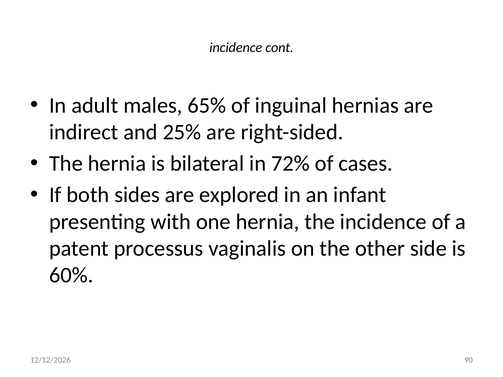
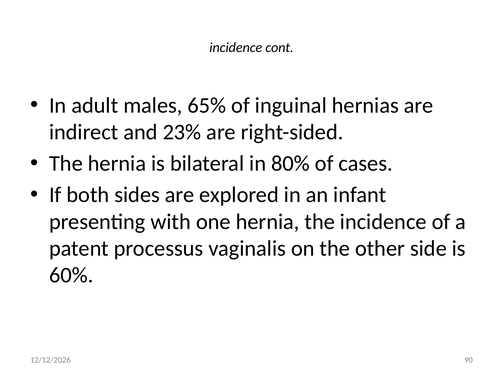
25%: 25% -> 23% (182, 132)
72%: 72% -> 80% (290, 164)
